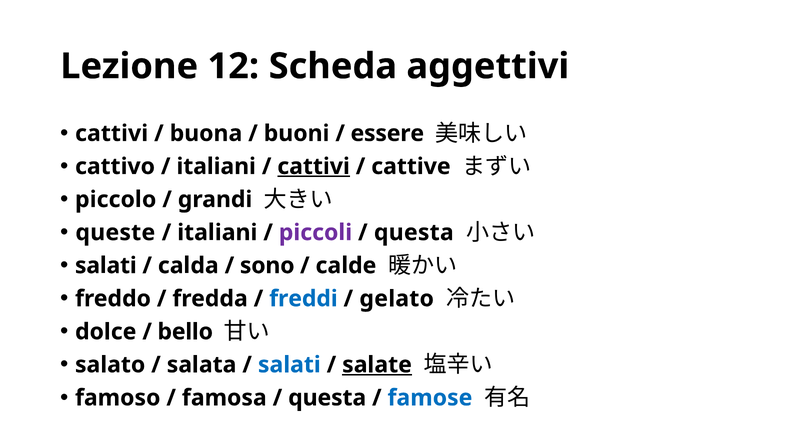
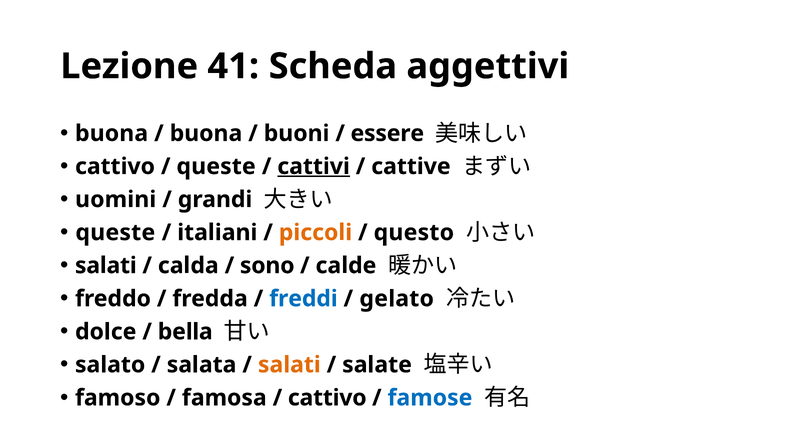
12: 12 -> 41 (233, 66)
cattivi: cattivi -> buona (112, 134)
italiani: italiani -> queste (216, 167)
piccolo: piccolo -> uomini (116, 200)
piccoli colour: purple -> orange (315, 233)
questa: questa -> questo (414, 233)
bello: bello -> bella (185, 332)
salati colour: blue -> orange (289, 365)
salate underline: present -> none (377, 365)
questa: questa -> cattivo (327, 398)
